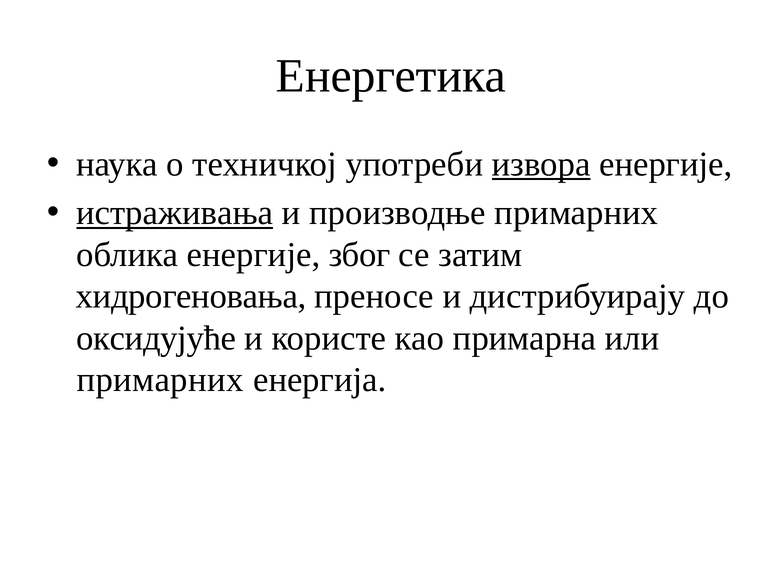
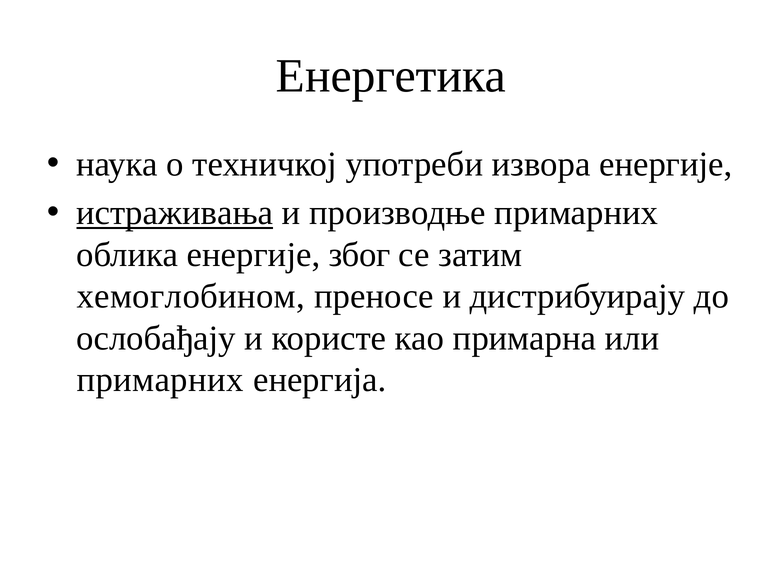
извора underline: present -> none (541, 164)
хидрогеновања: хидрогеновања -> хемоглобином (191, 296)
оксидујуће: оксидујуће -> ослобађају (156, 338)
